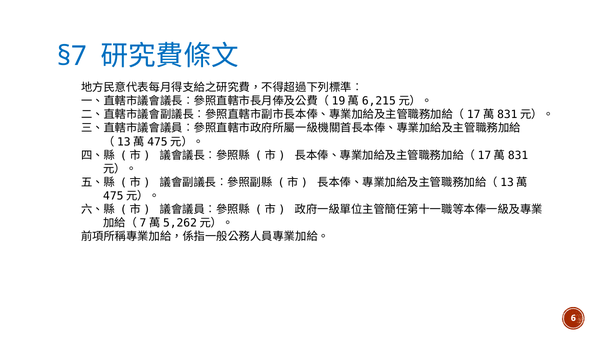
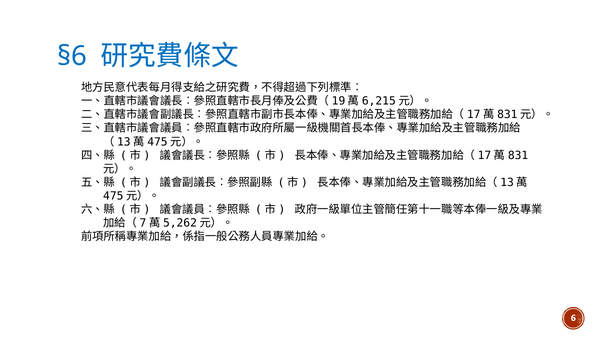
§7: §7 -> §6 (72, 56)
